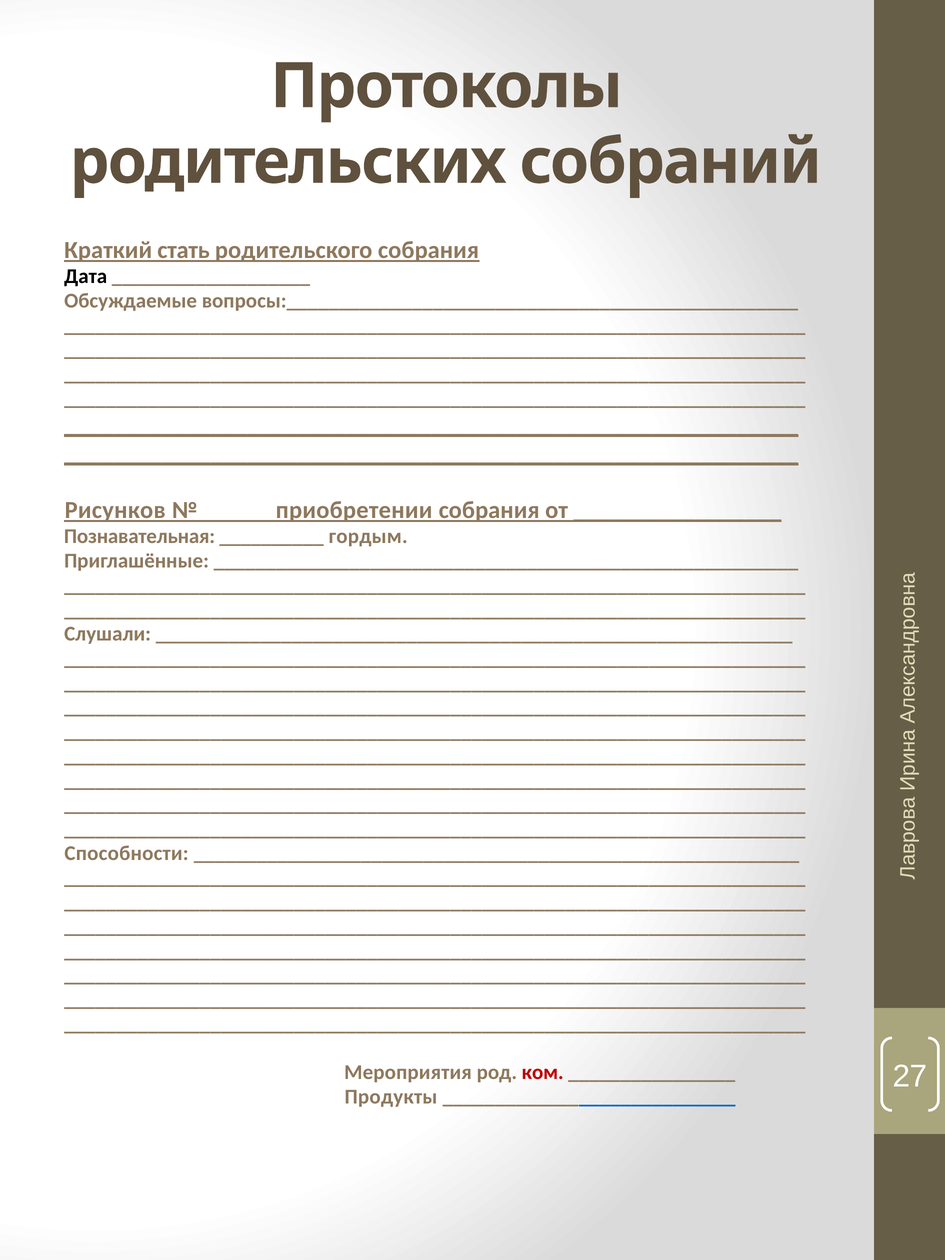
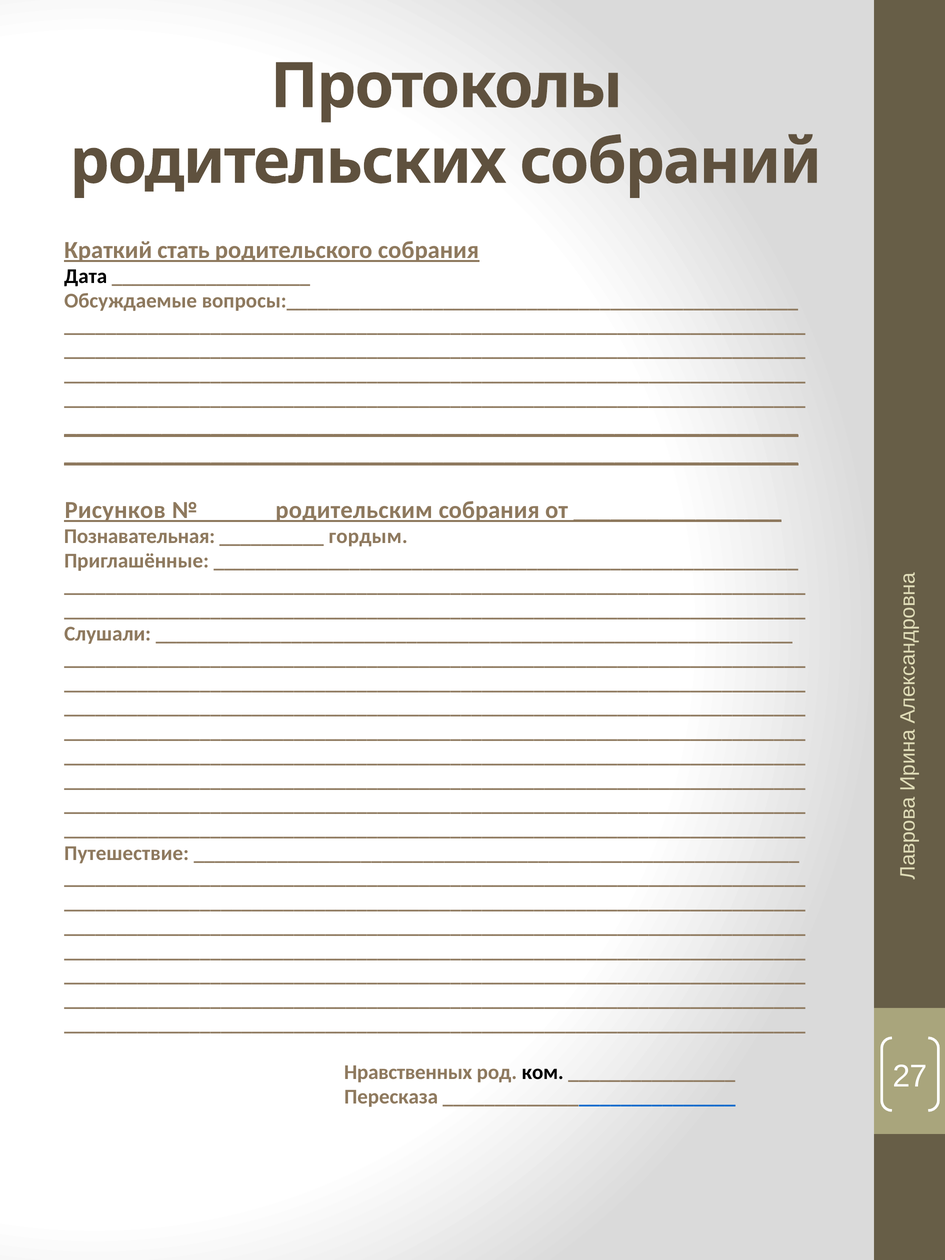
приобретении: приобретении -> родительским (354, 510)
Способности: Способности -> Путешествие (127, 853)
Мероприятия: Мероприятия -> Нравственных (408, 1072)
ком colour: red -> black (543, 1072)
Продукты: Продукты -> Пересказа (391, 1097)
